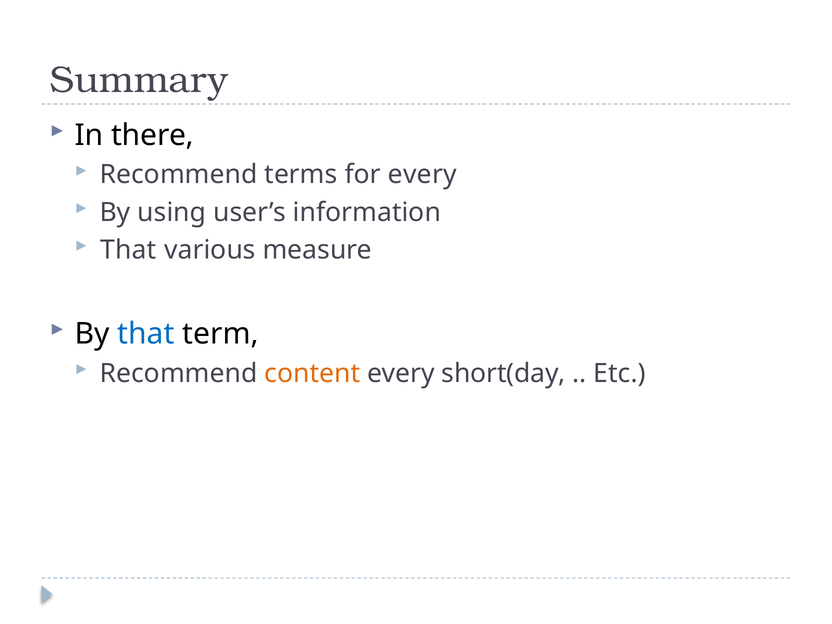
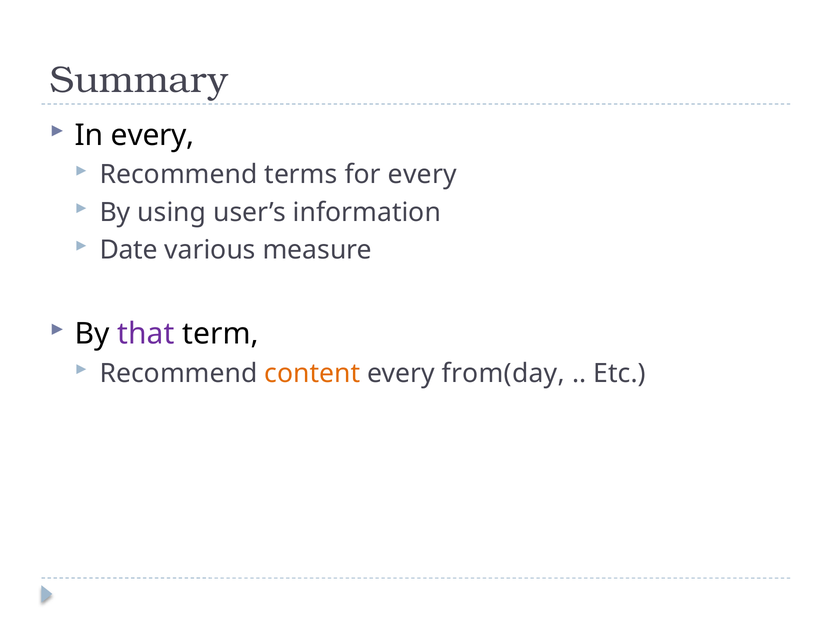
In there: there -> every (153, 135)
That: That -> Date (129, 250)
that colour: blue -> purple (146, 334)
short(day: short(day -> from(day (503, 373)
